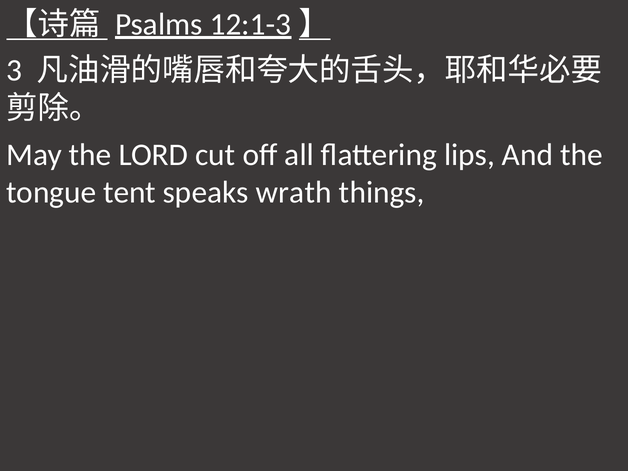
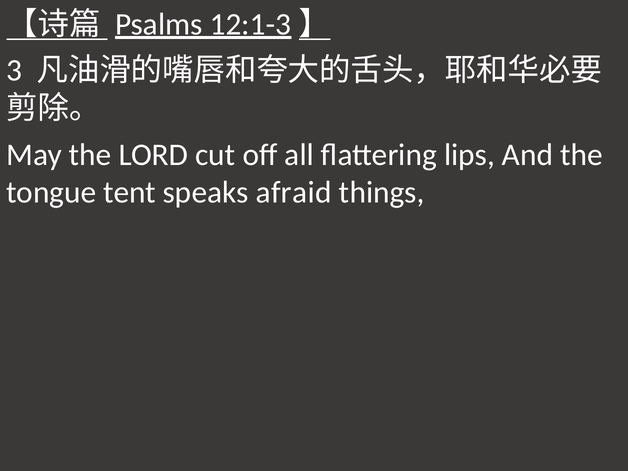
wrath: wrath -> afraid (294, 192)
